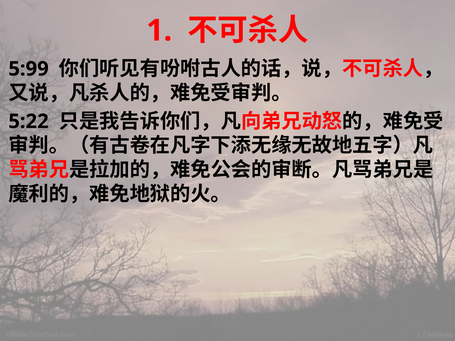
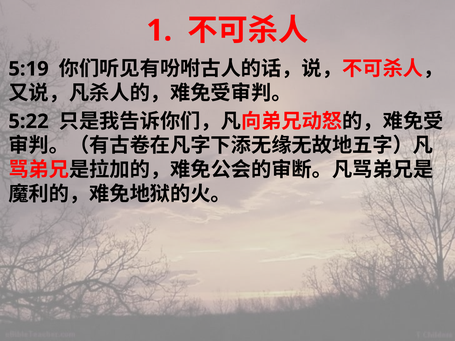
5:99: 5:99 -> 5:19 (29, 69)
